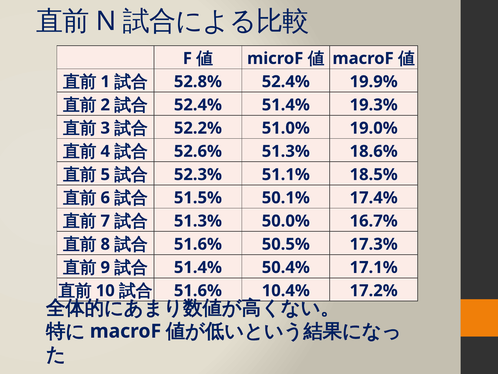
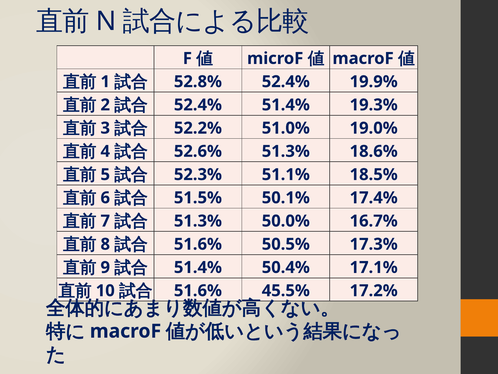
10.4%: 10.4% -> 45.5% (286, 290)
